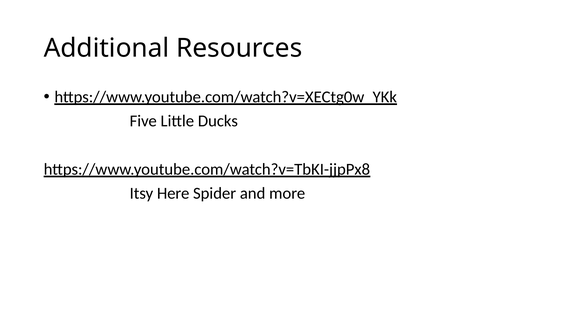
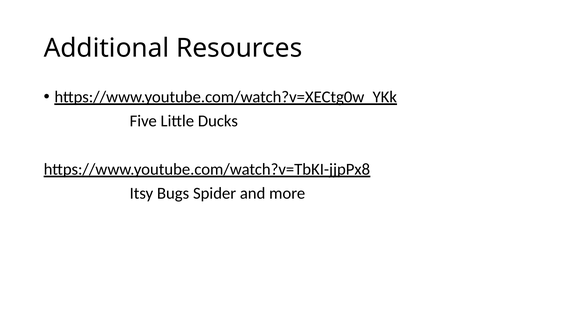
Here: Here -> Bugs (173, 194)
